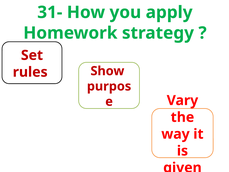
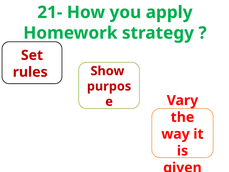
31-: 31- -> 21- (50, 12)
